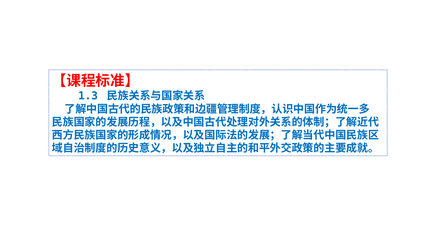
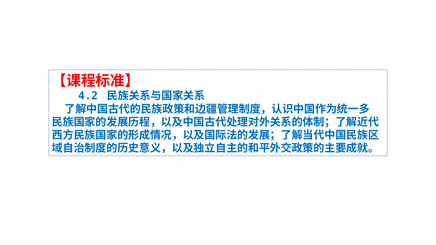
1.3: 1.3 -> 4.2 (88, 96)
